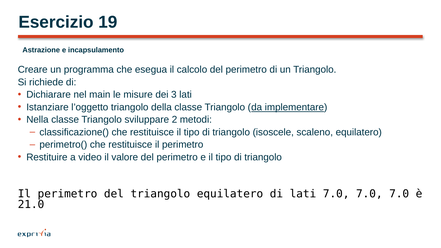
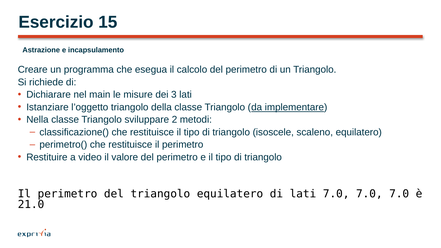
19: 19 -> 15 (108, 22)
